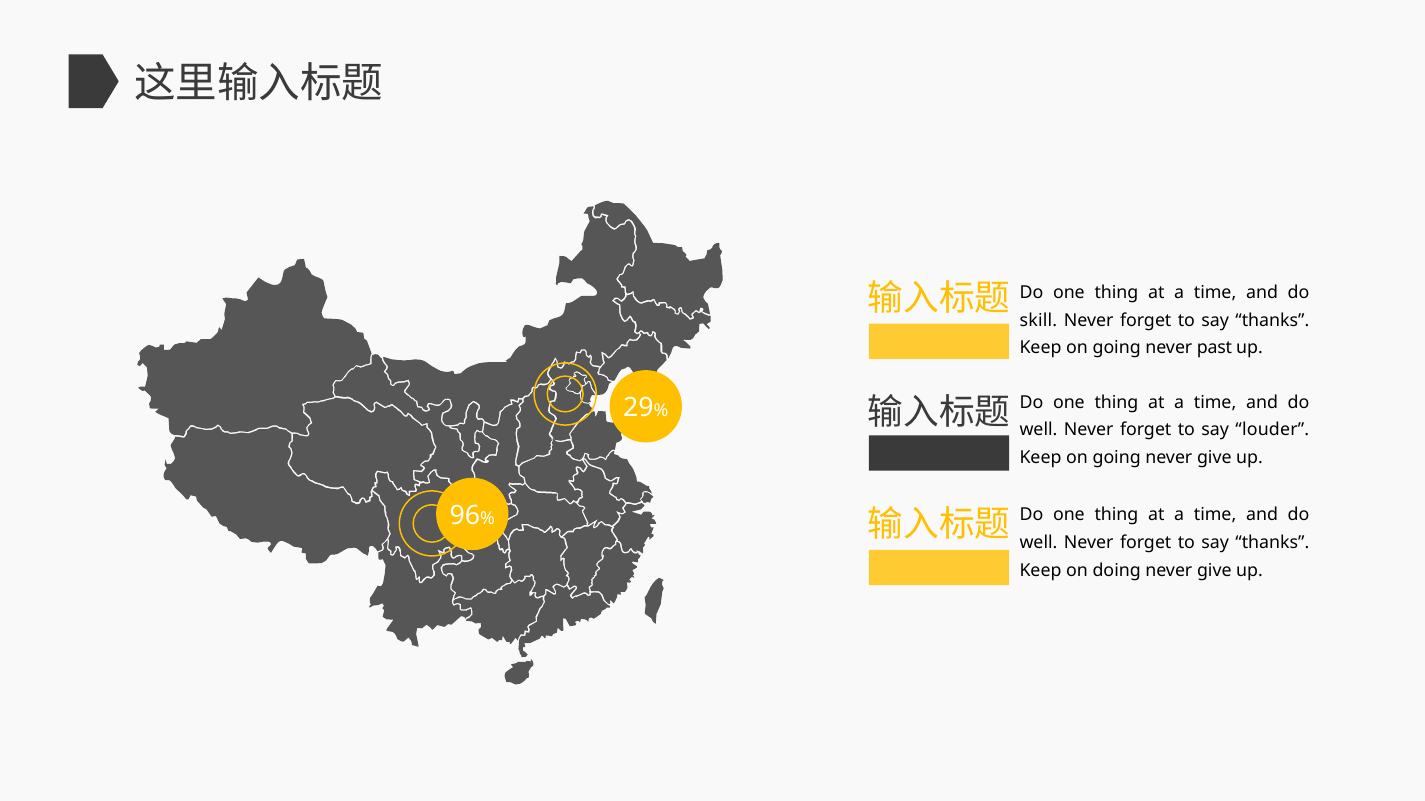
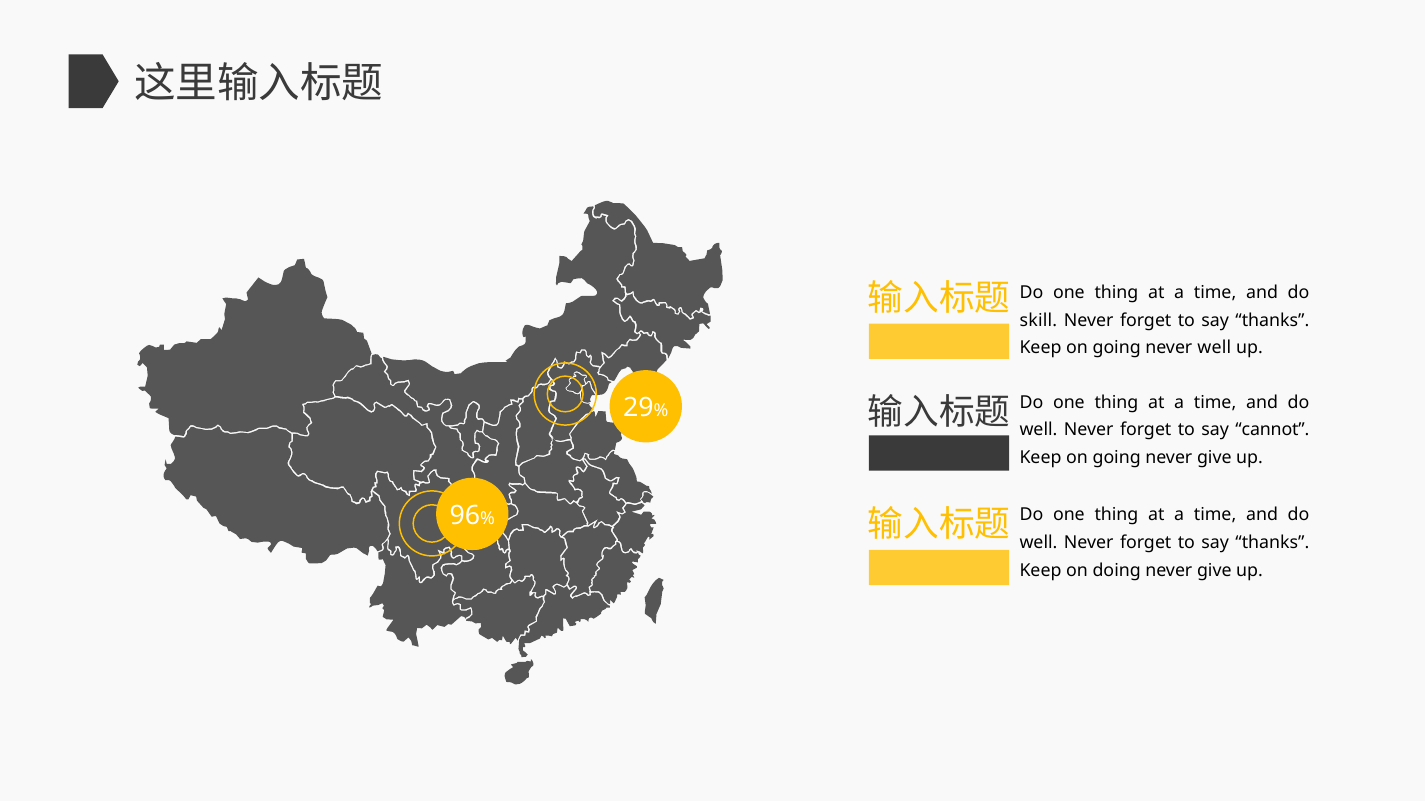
never past: past -> well (1214, 348)
louder: louder -> cannot (1272, 430)
